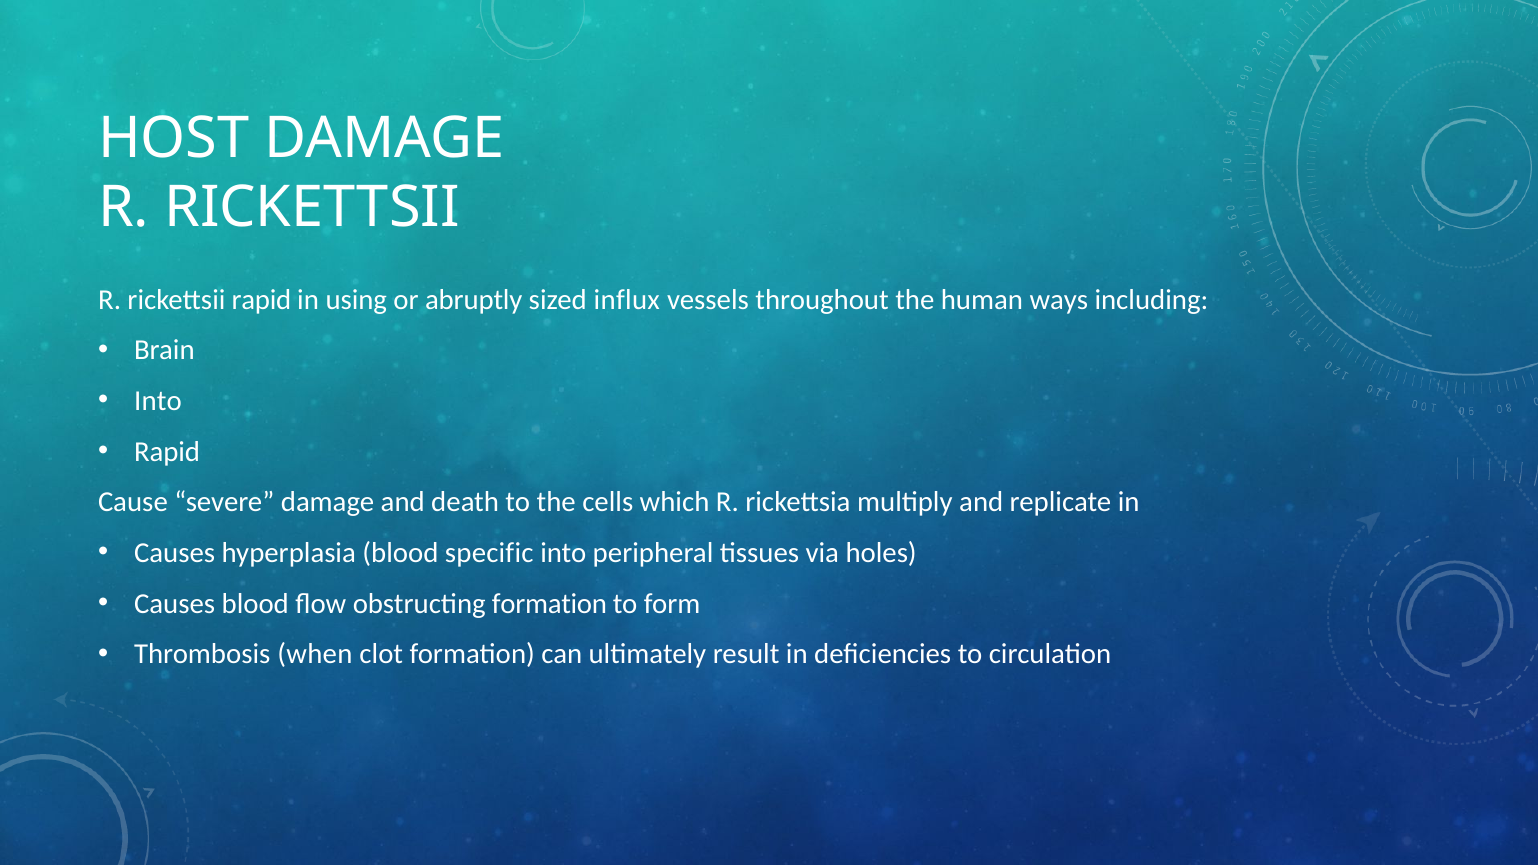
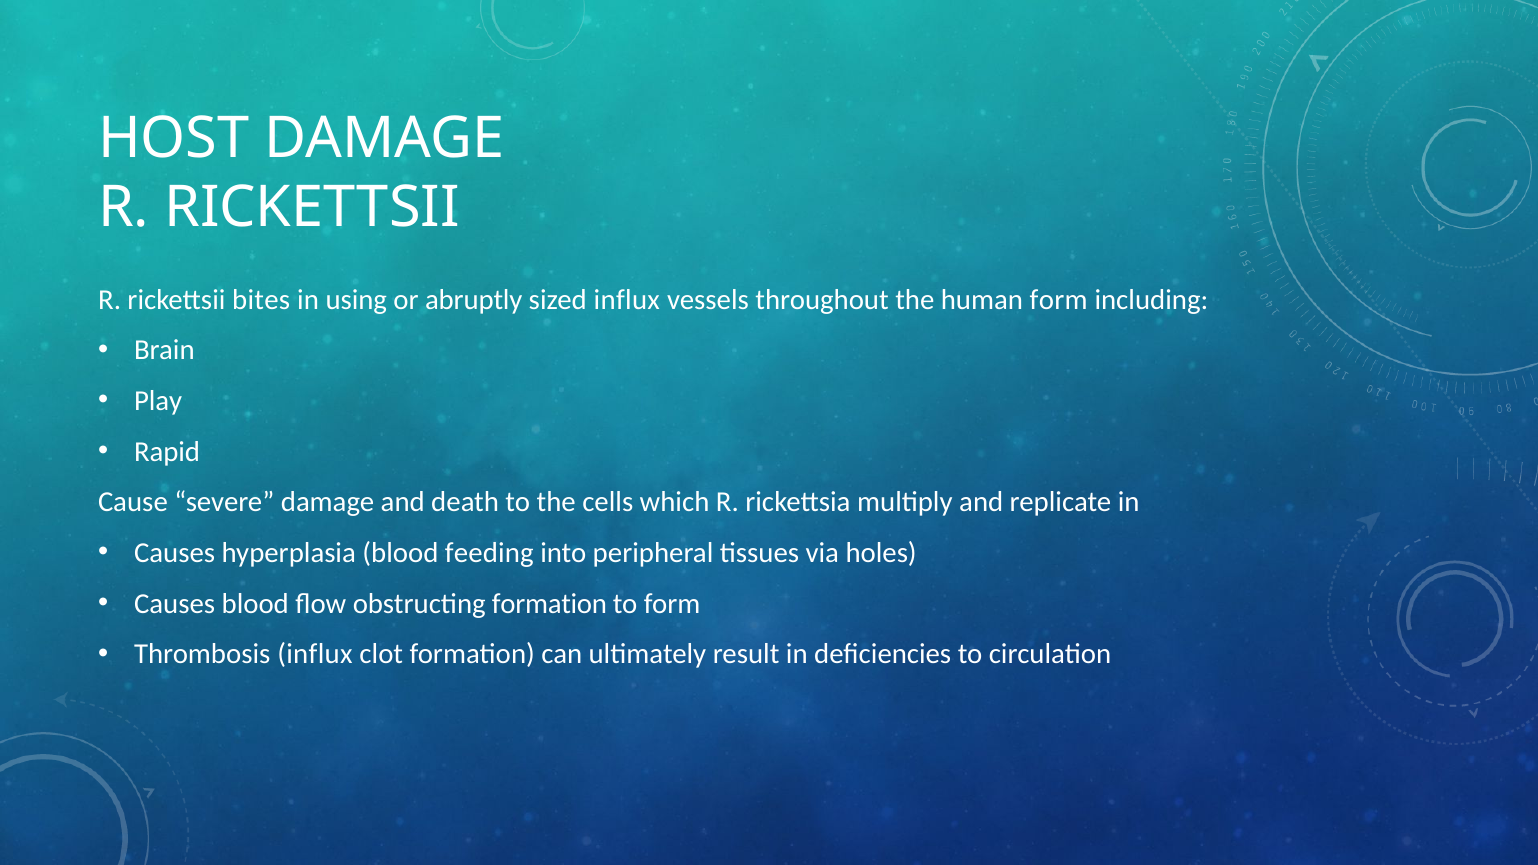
rickettsii rapid: rapid -> bites (261, 300)
human ways: ways -> form (1059, 300)
Into: Into -> Play (158, 401)
specific: specific -> feeding (489, 553)
Thrombosis when: when -> influx (315, 654)
